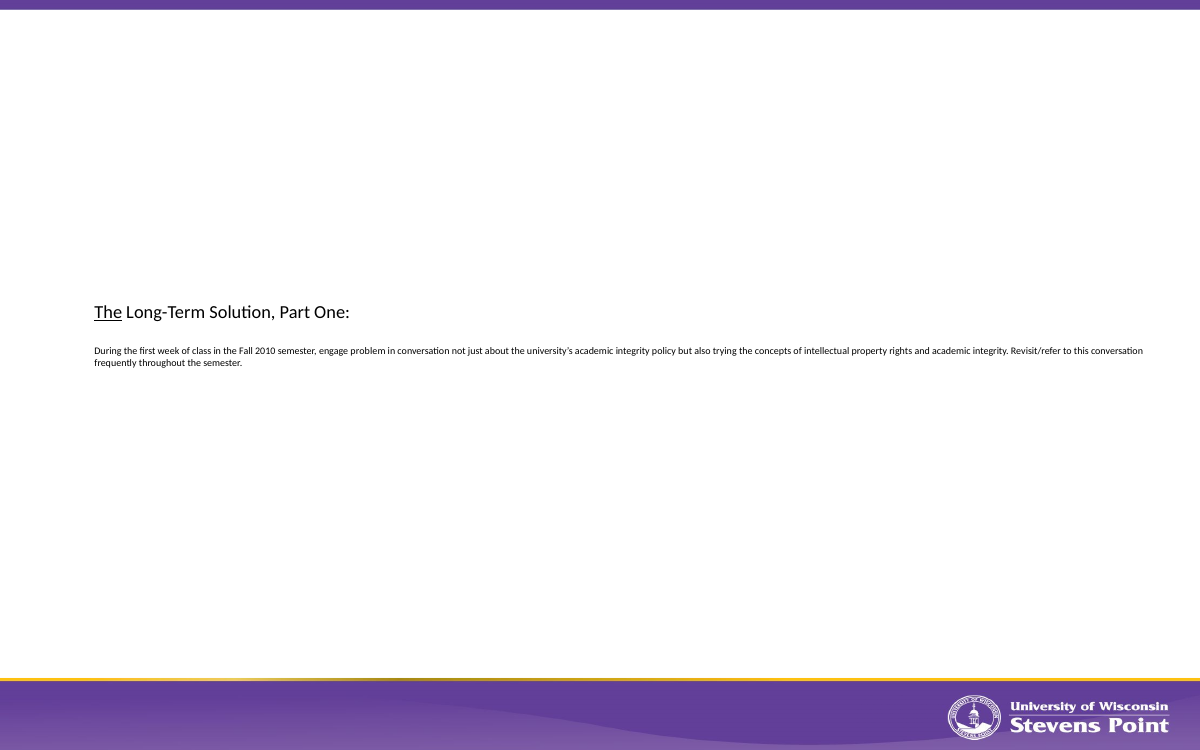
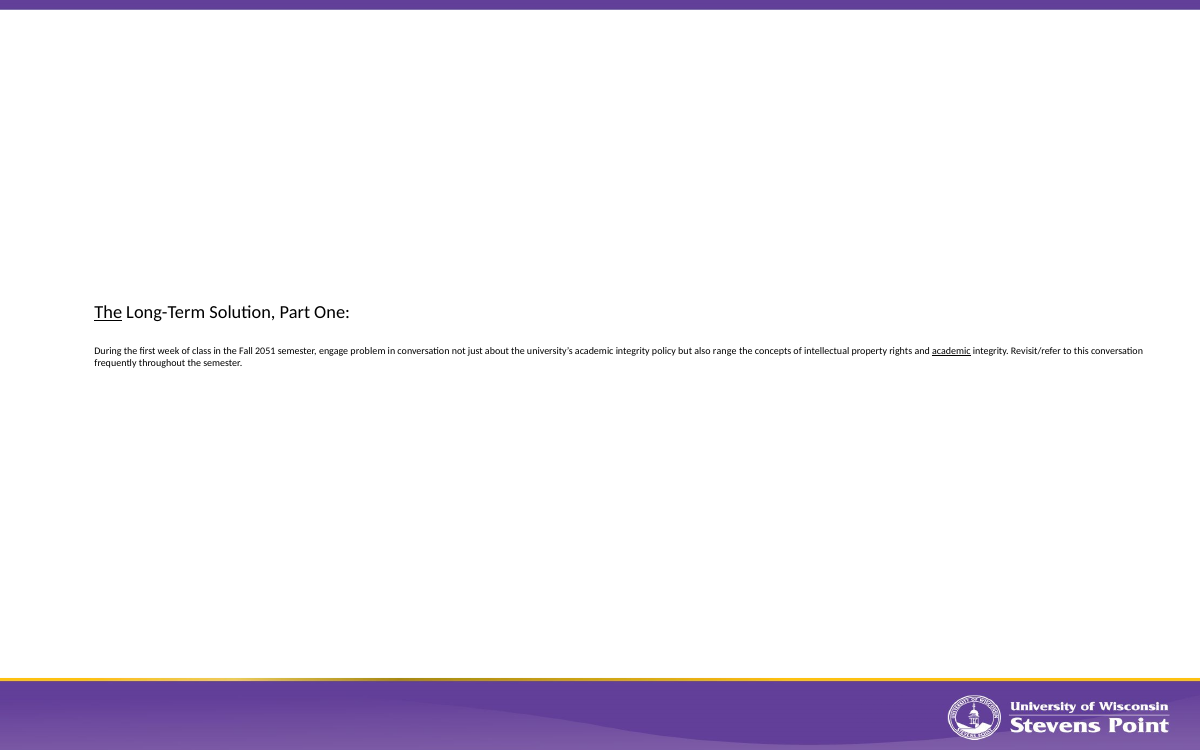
2010: 2010 -> 2051 (265, 351)
trying: trying -> range (725, 351)
academic underline: none -> present (951, 351)
